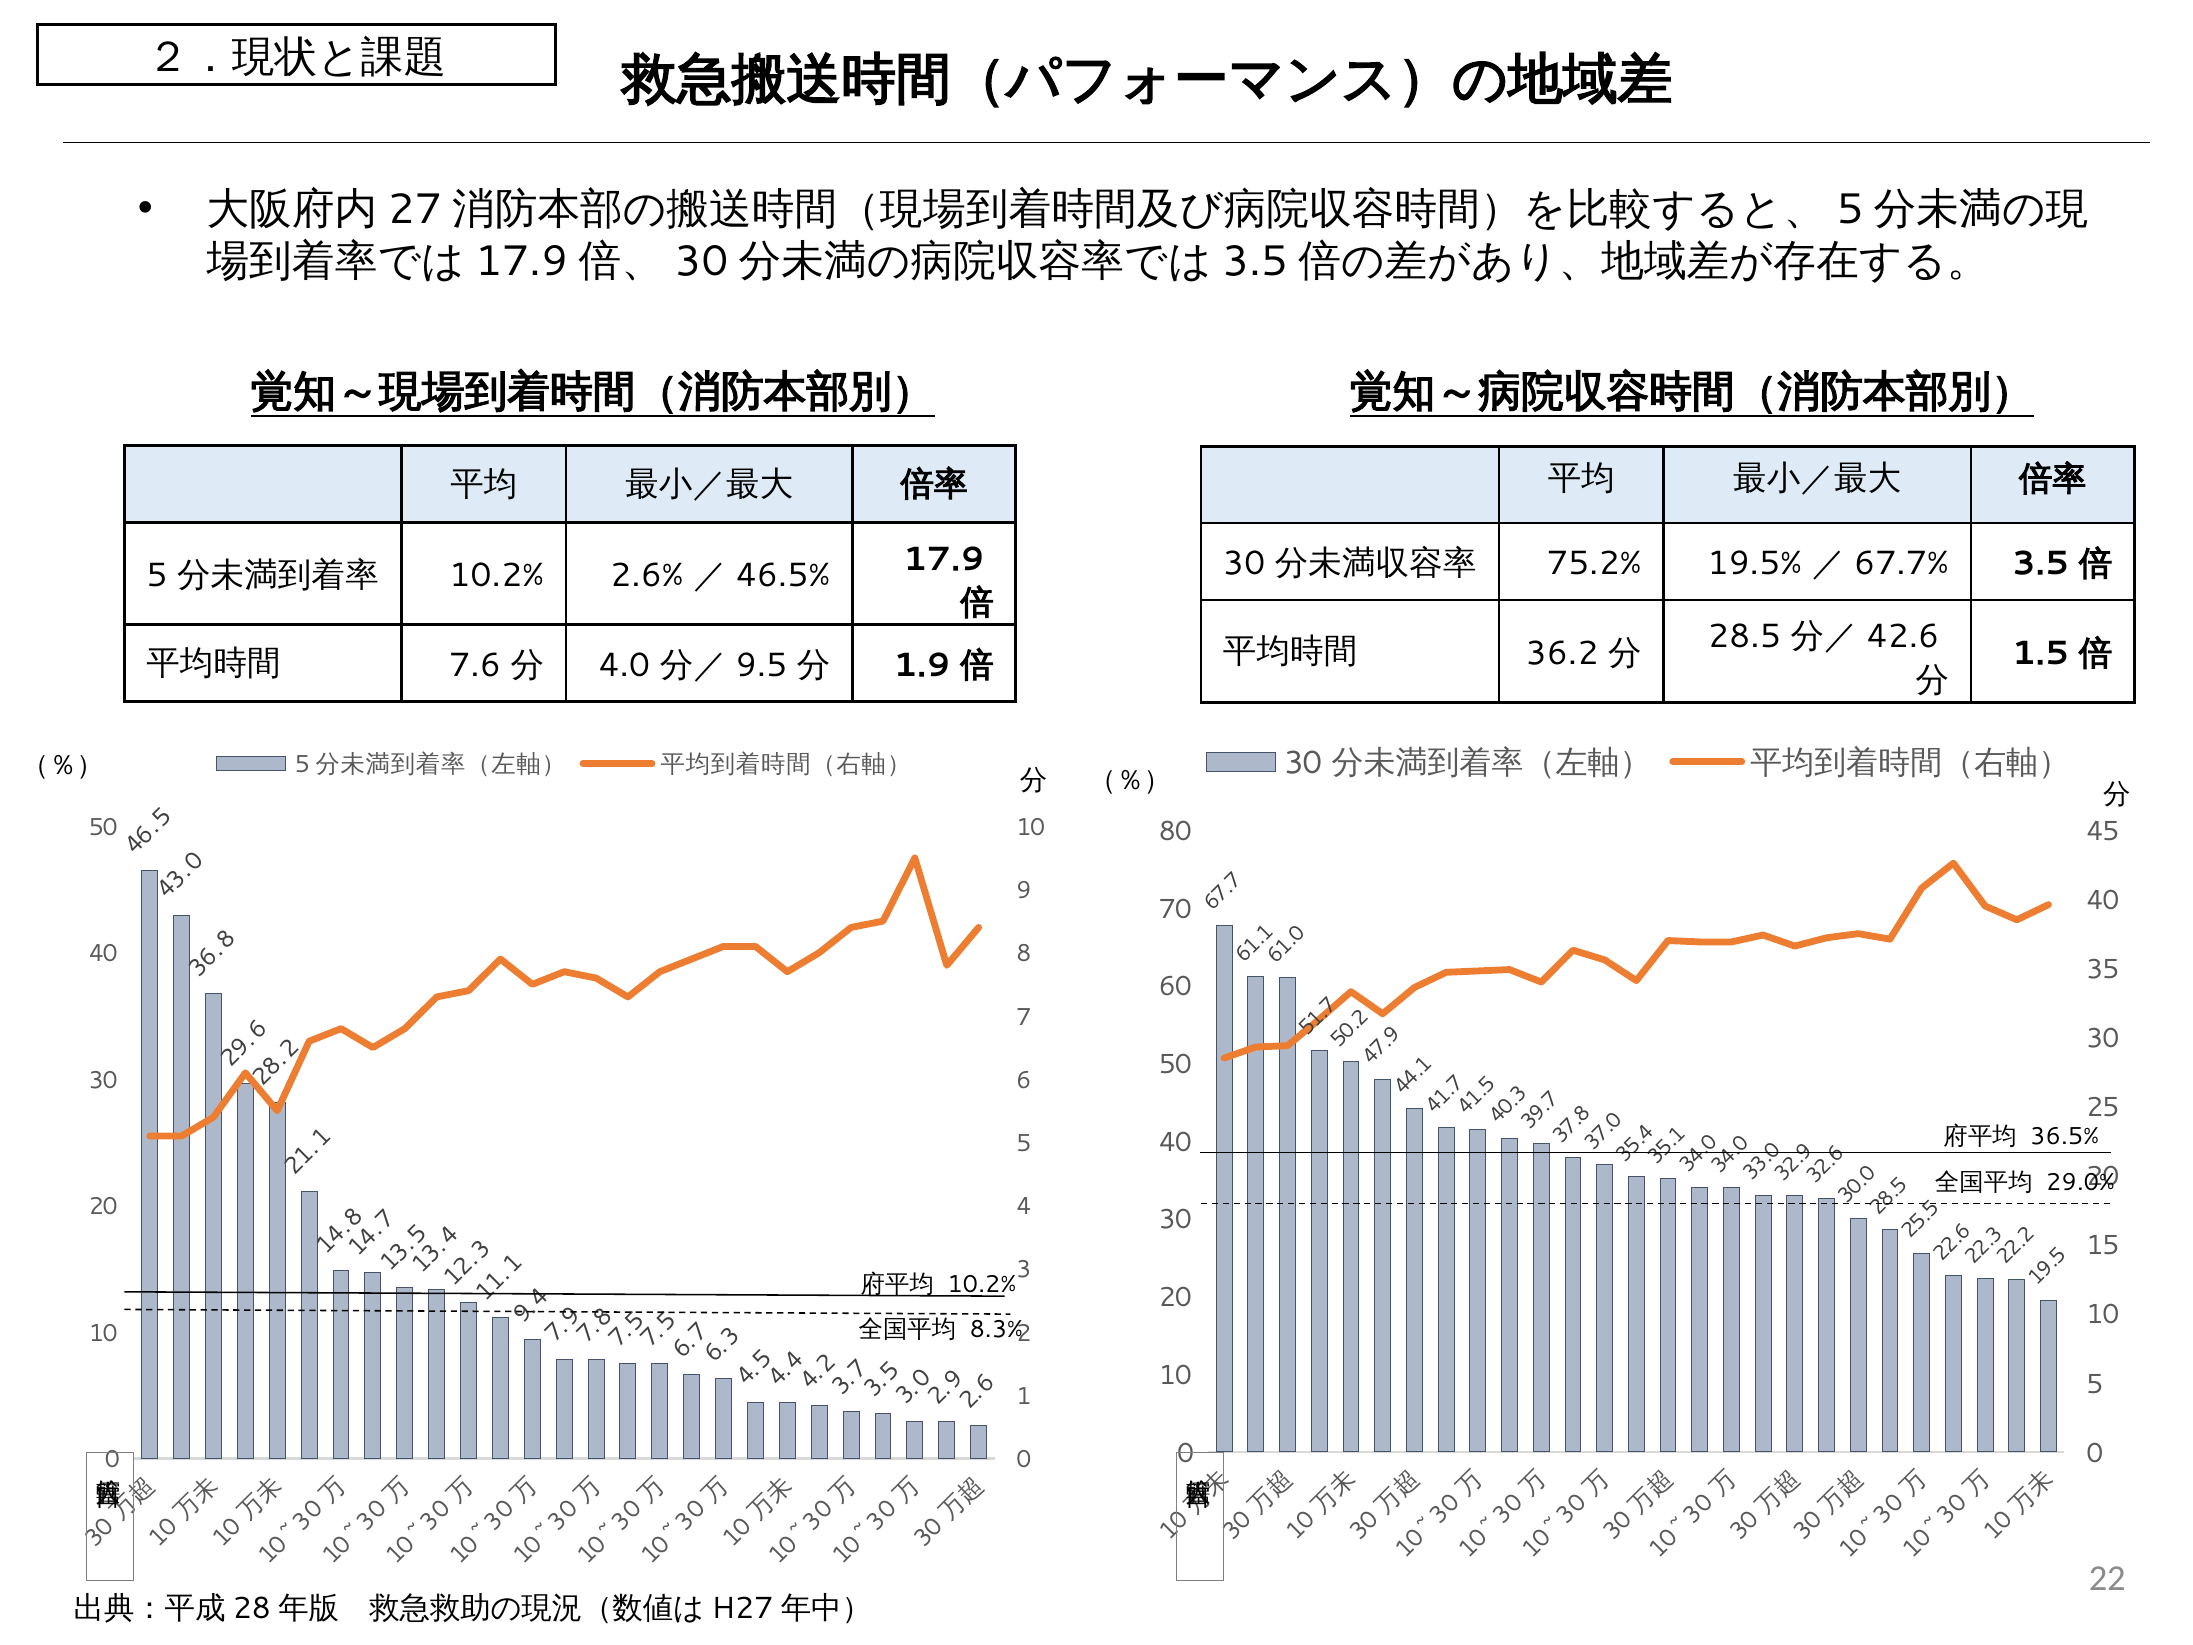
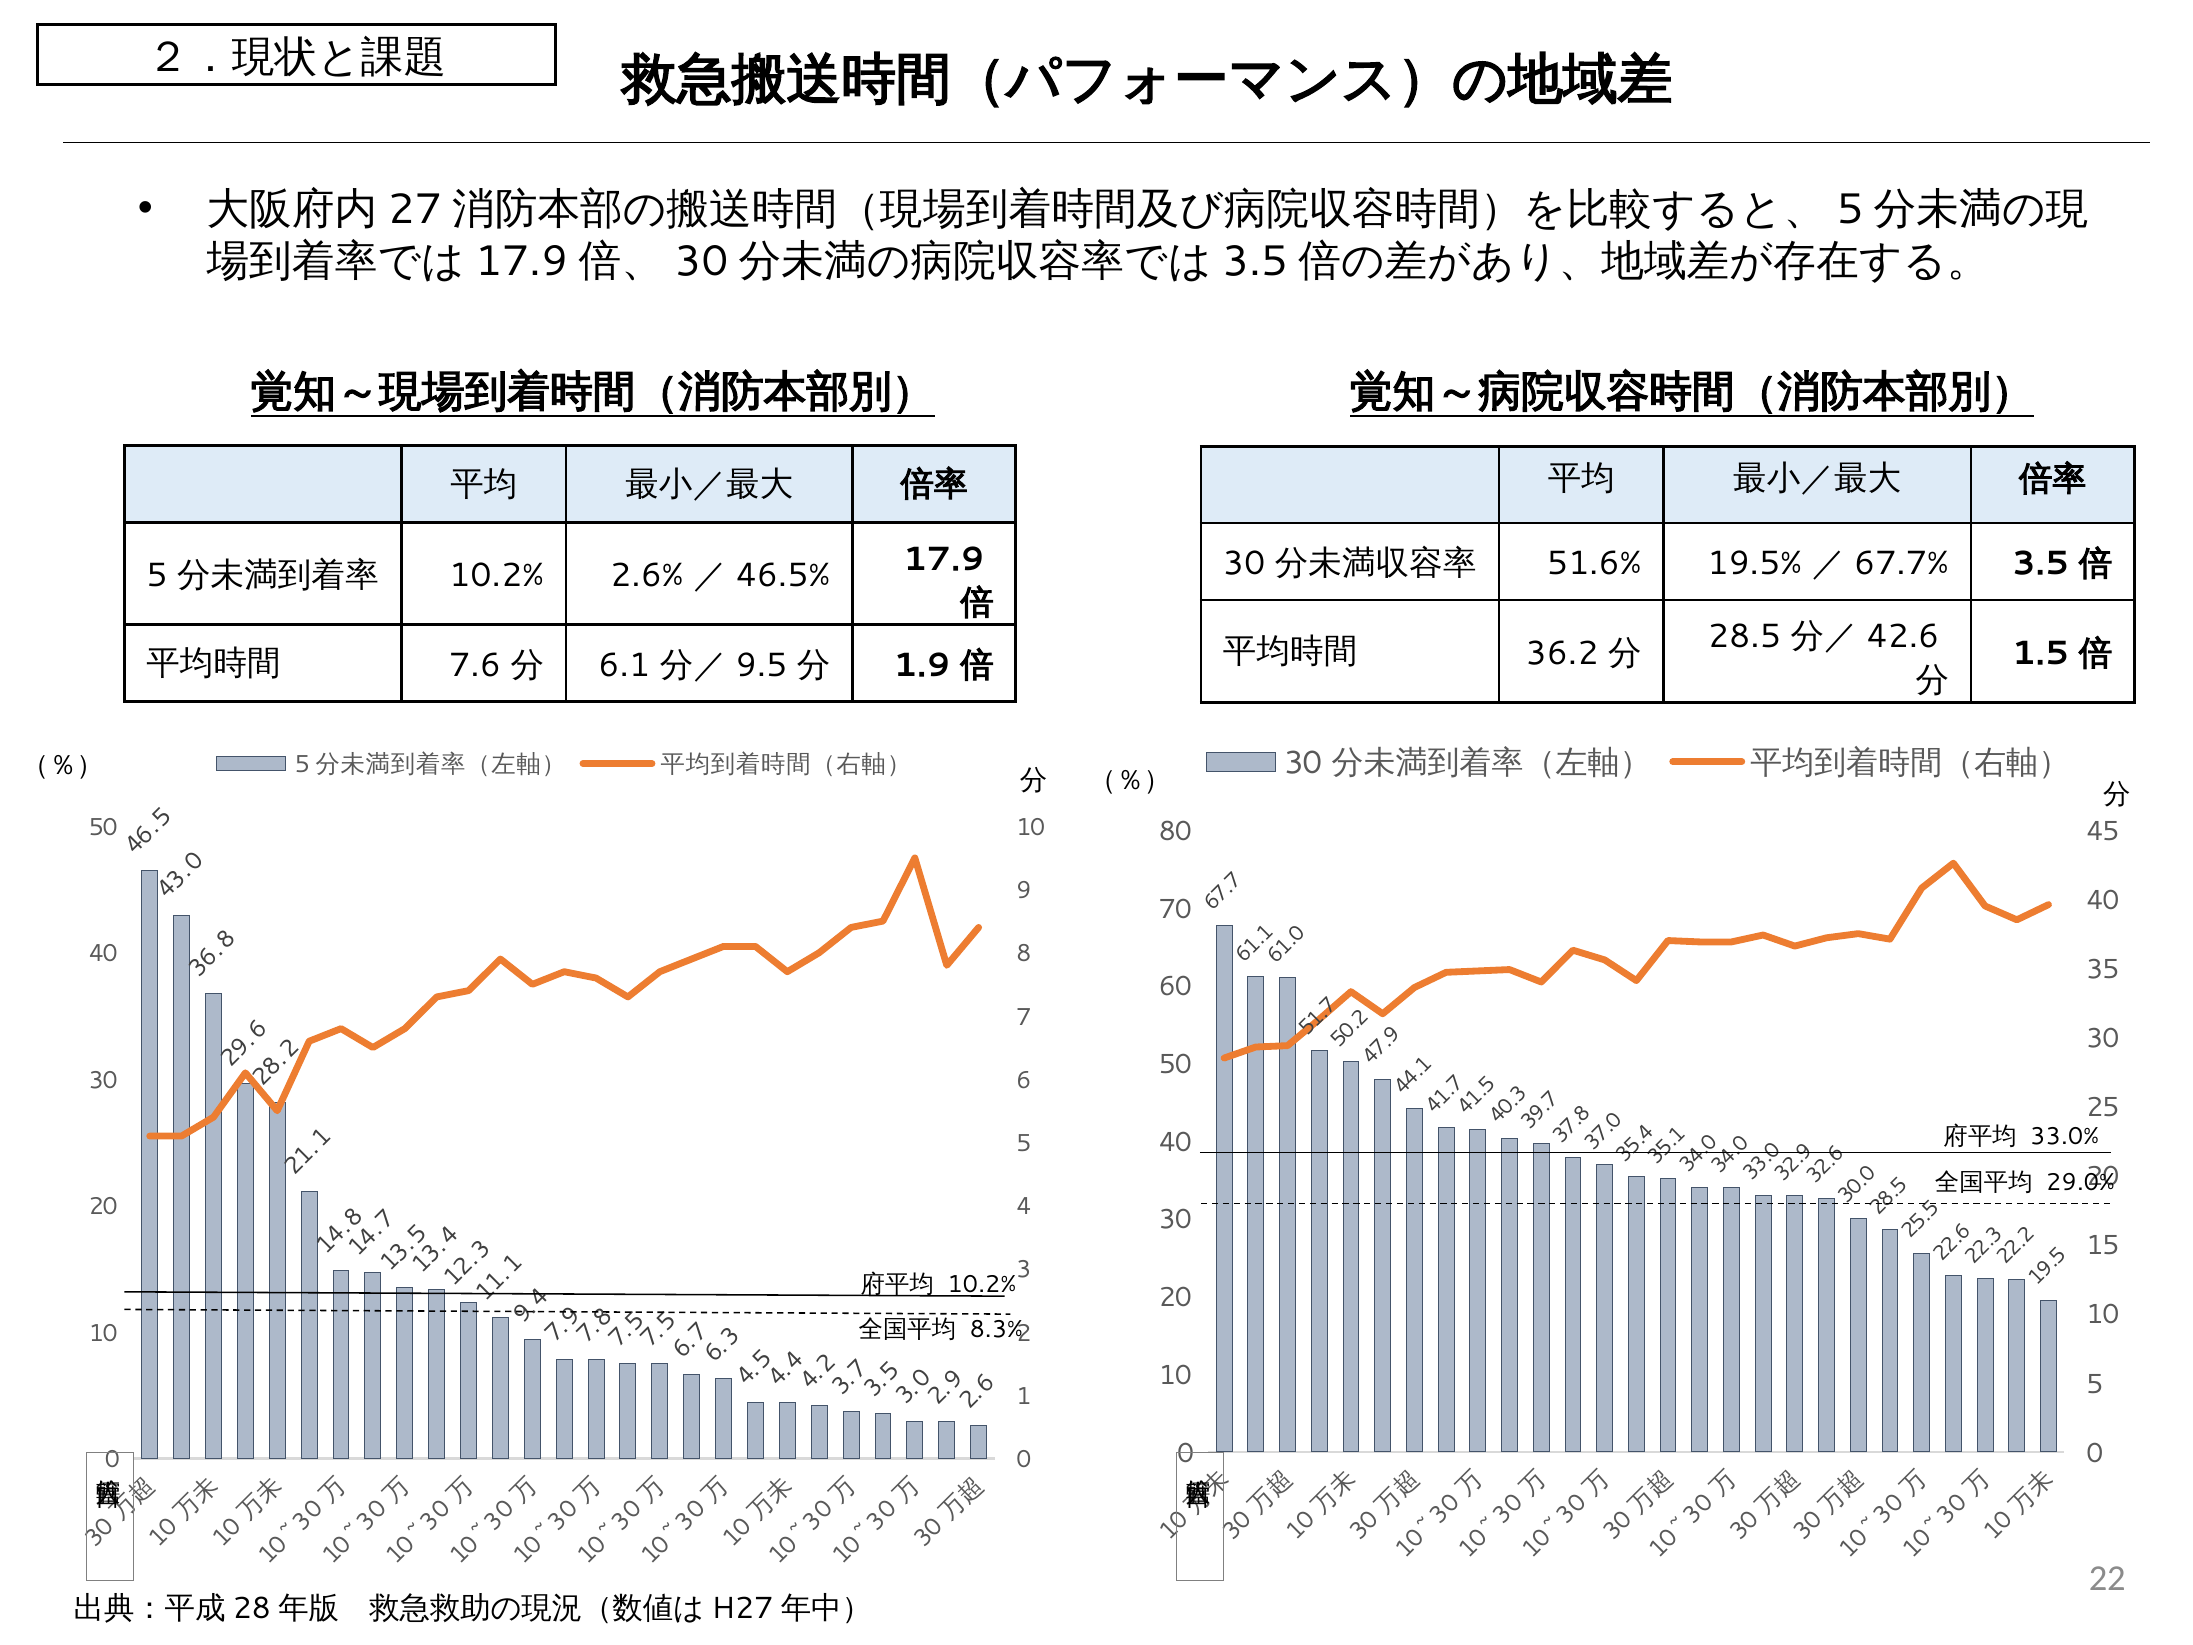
75.2%: 75.2% -> 51.6% (1594, 563)
4.0: 4.0 -> 6.1 (624, 665)
36.5%: 36.5% -> 33.0% (2065, 1136)
